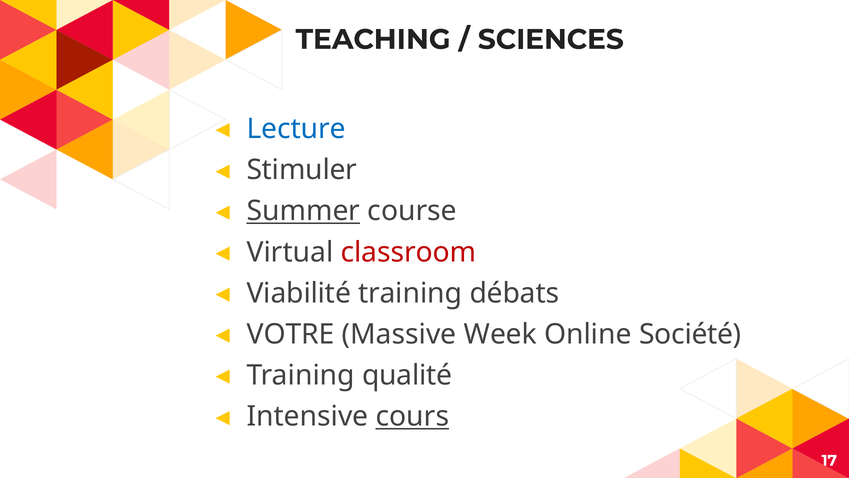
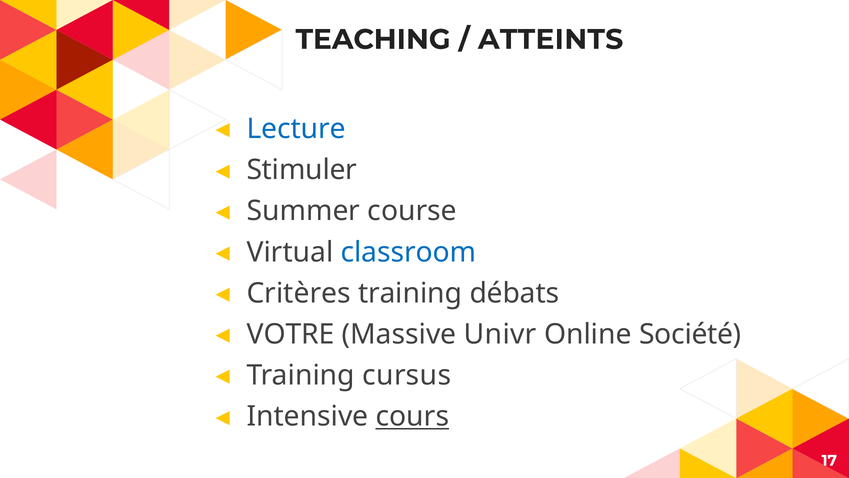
SCIENCES: SCIENCES -> ATTEINTS (551, 39)
Summer underline: present -> none (303, 211)
classroom colour: red -> blue (409, 252)
Viabilité: Viabilité -> Critères (299, 293)
Week: Week -> Univr (500, 334)
qualité: qualité -> cursus (407, 375)
